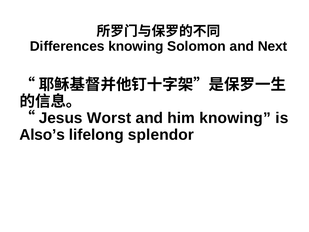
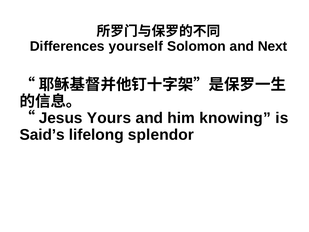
Differences knowing: knowing -> yourself (136, 46)
Worst: Worst -> Yours (109, 118)
Also’s: Also’s -> Said’s (42, 135)
